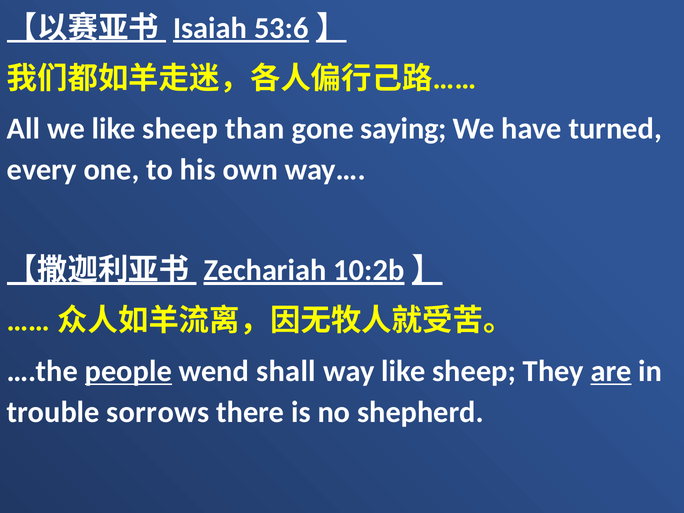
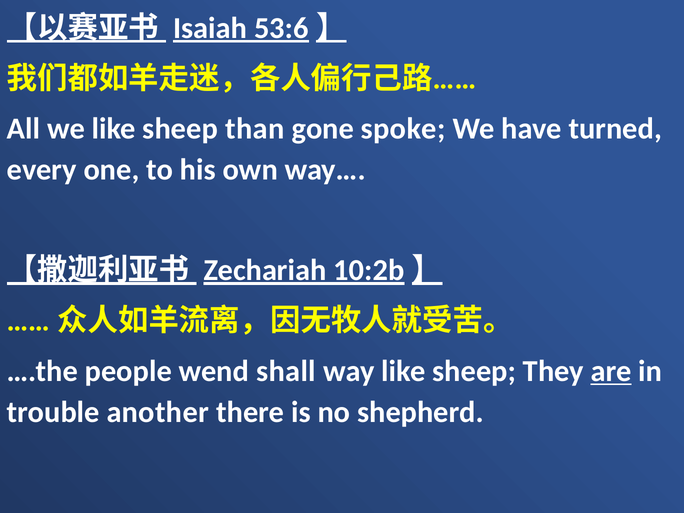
saying: saying -> spoke (403, 129)
people underline: present -> none (128, 371)
sorrows: sorrows -> another (158, 412)
